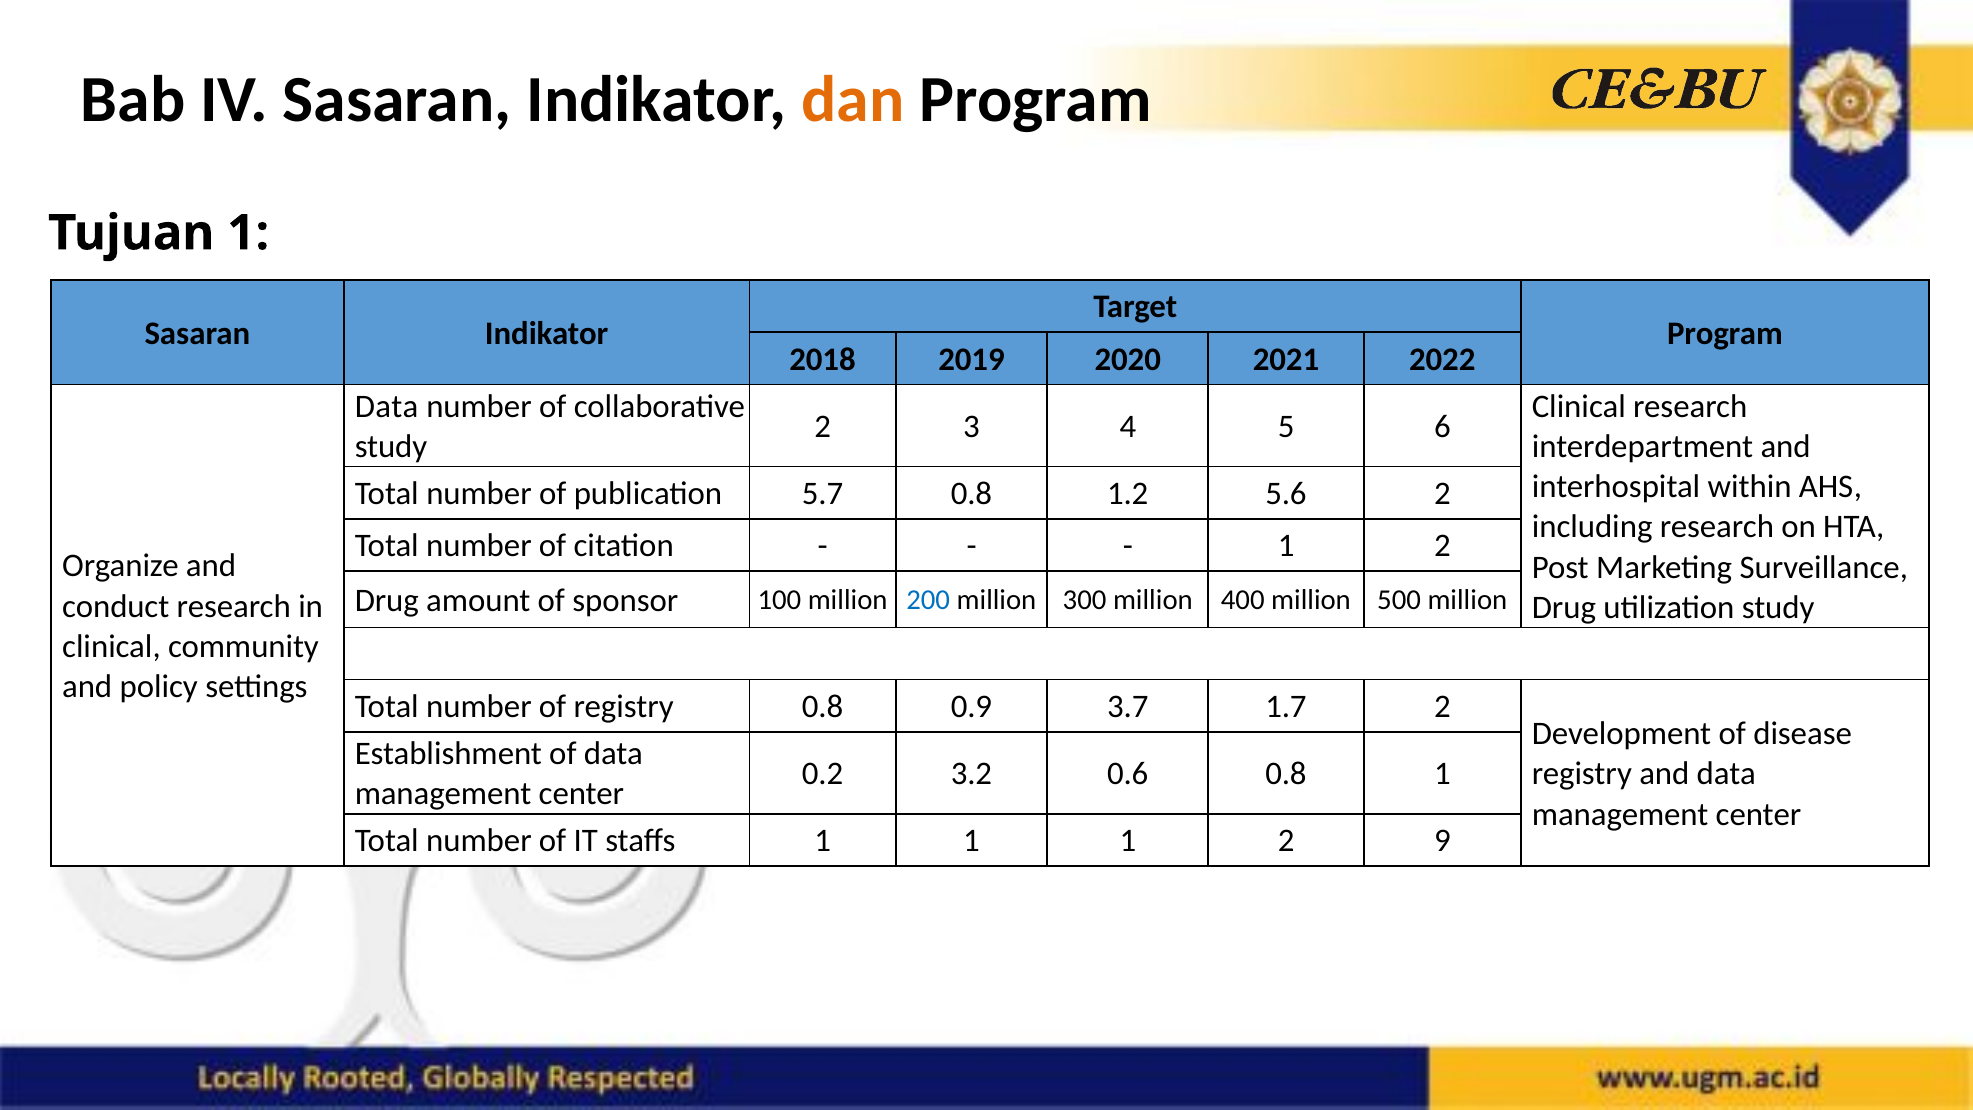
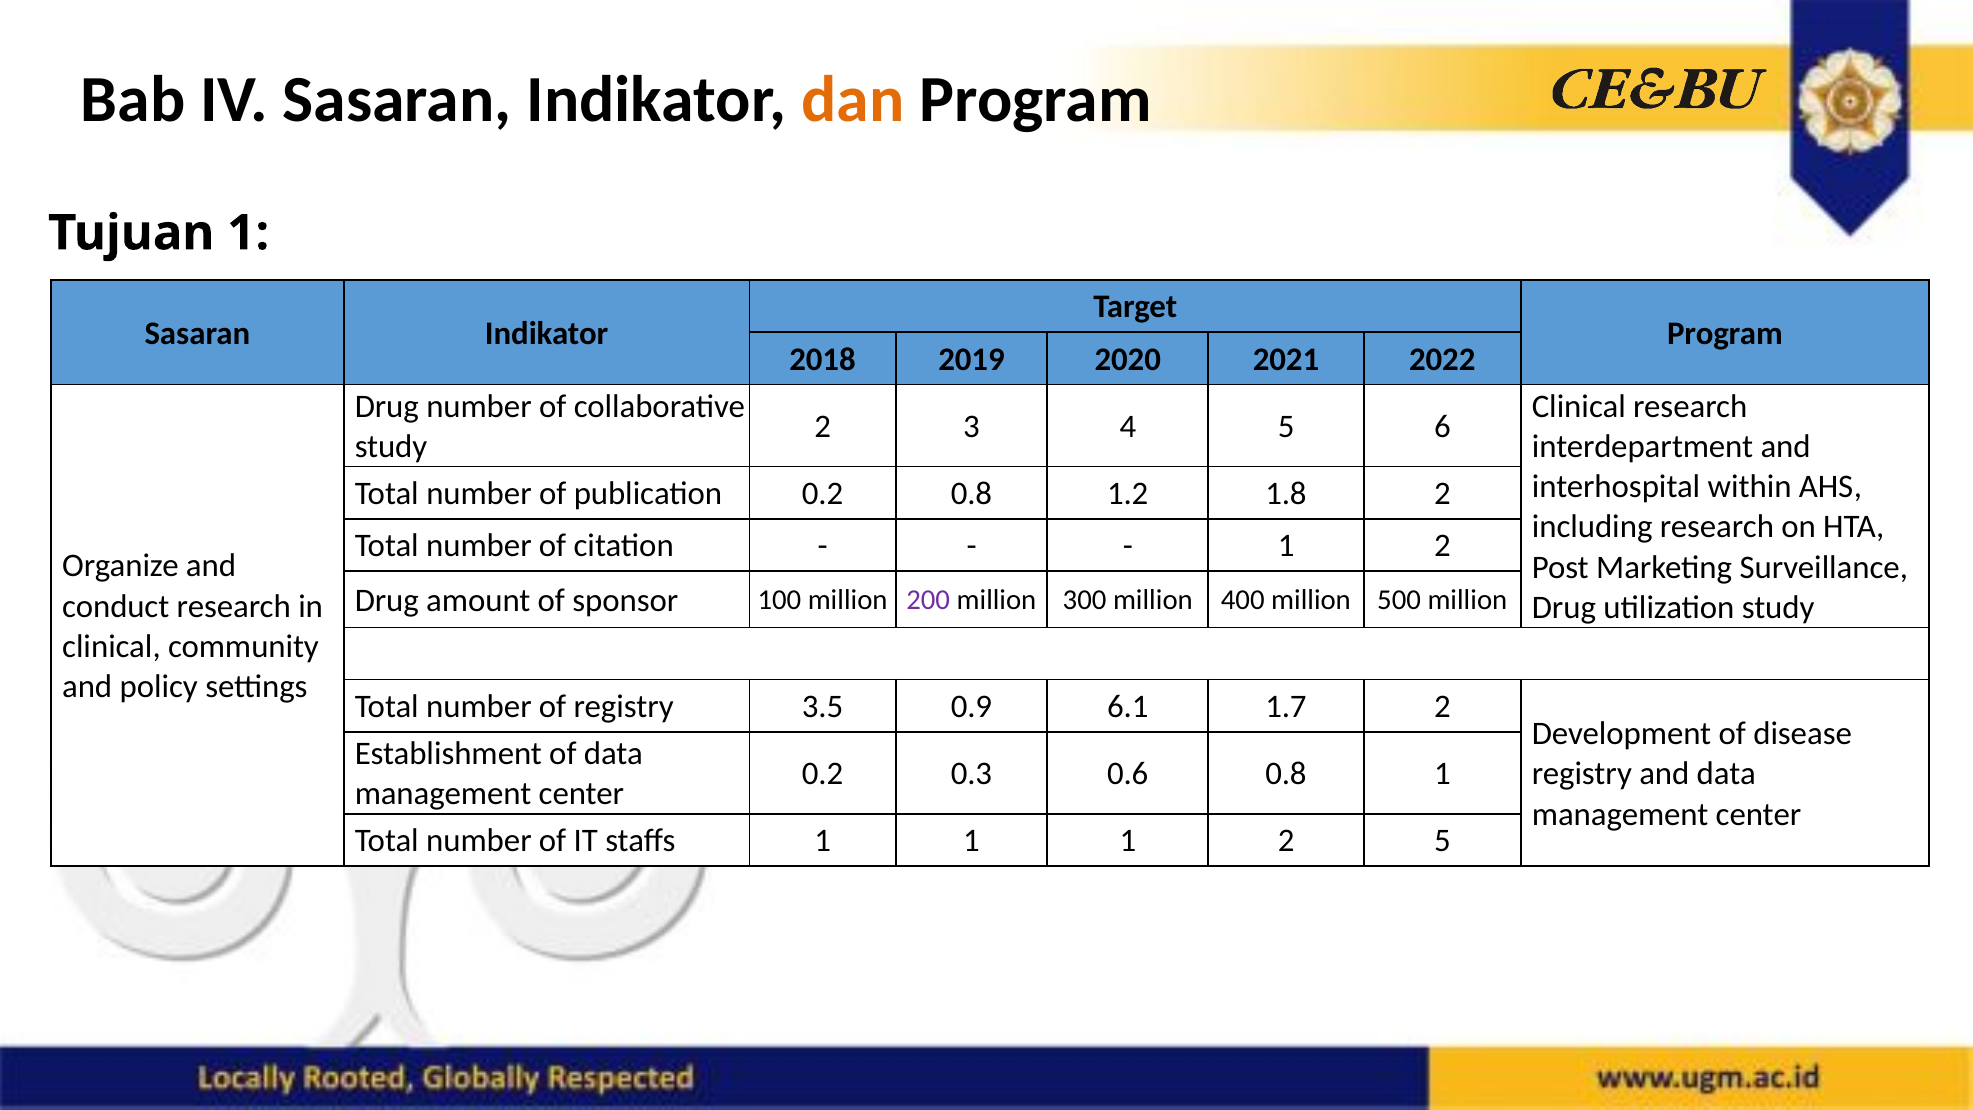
Data: Data -> Drug (387, 406)
publication 5.7: 5.7 -> 0.2 (823, 494)
5.6: 5.6 -> 1.8 (1286, 494)
200 colour: blue -> purple (928, 600)
registry 0.8: 0.8 -> 3.5 (823, 707)
3.7: 3.7 -> 6.1 (1128, 707)
3.2: 3.2 -> 0.3 (971, 774)
2 9: 9 -> 5 (1442, 841)
